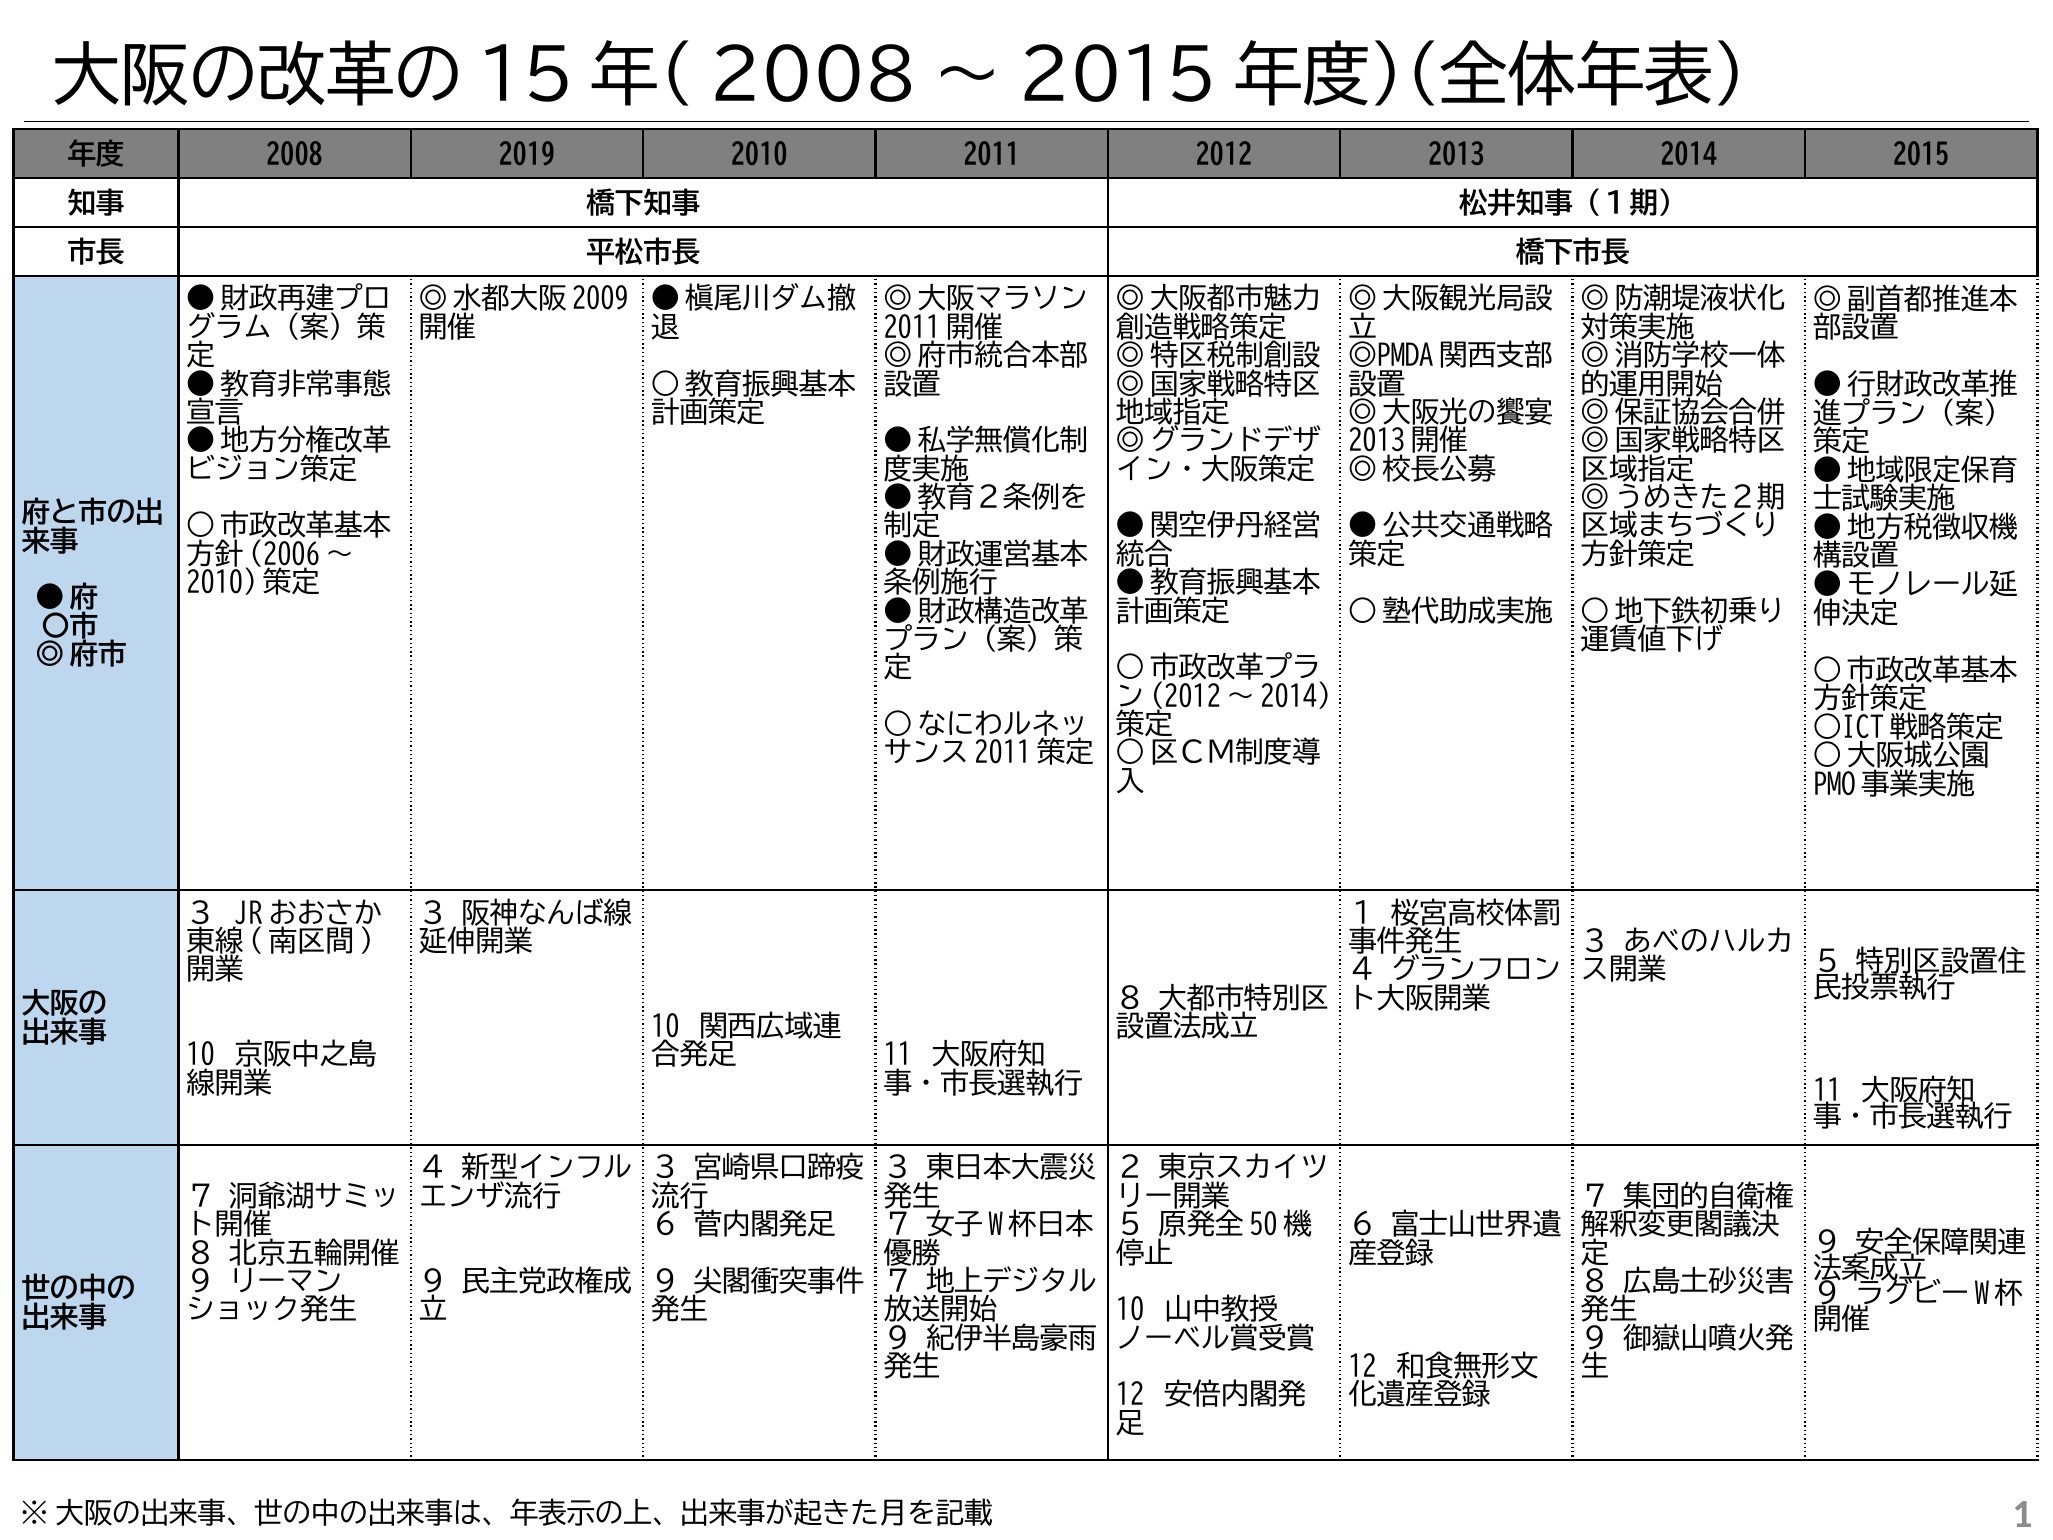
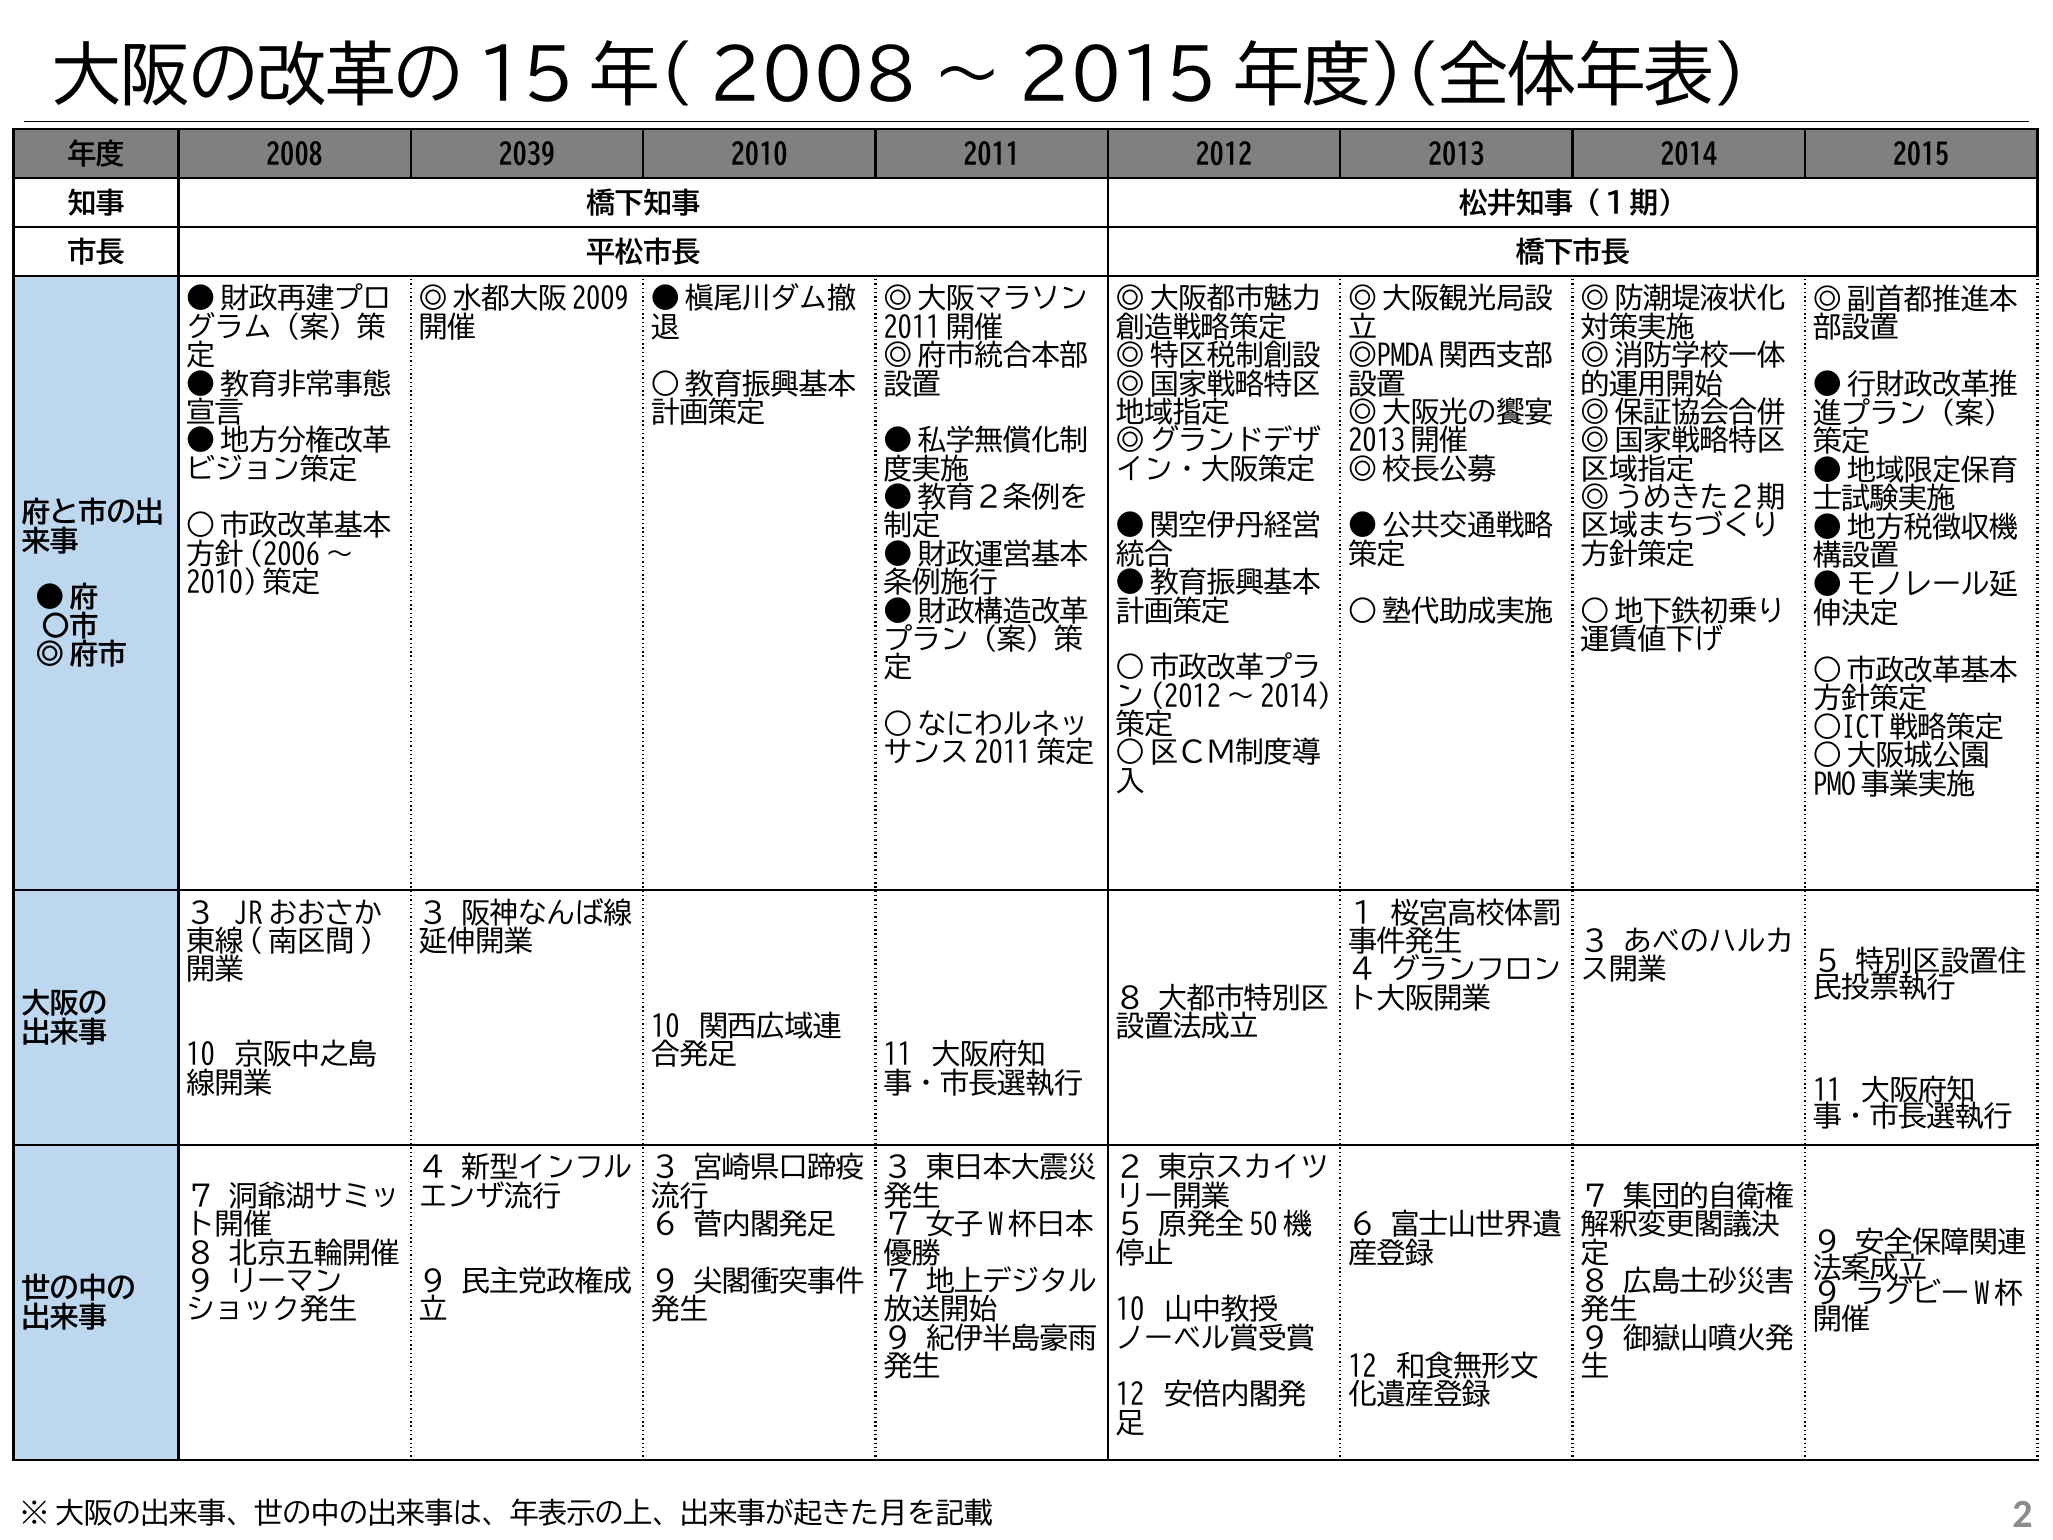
2019: 2019 -> 2039 (527, 155)
1: 1 -> 2 (2022, 1514)
